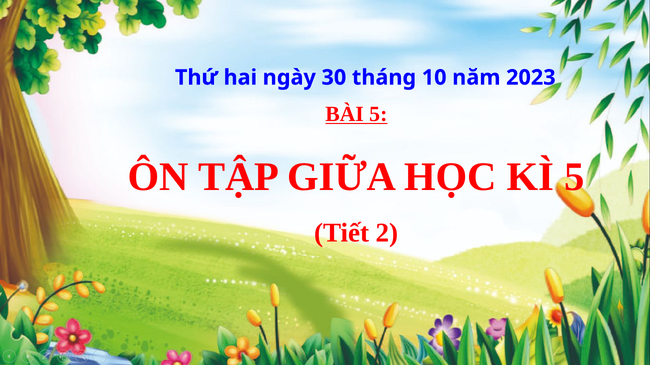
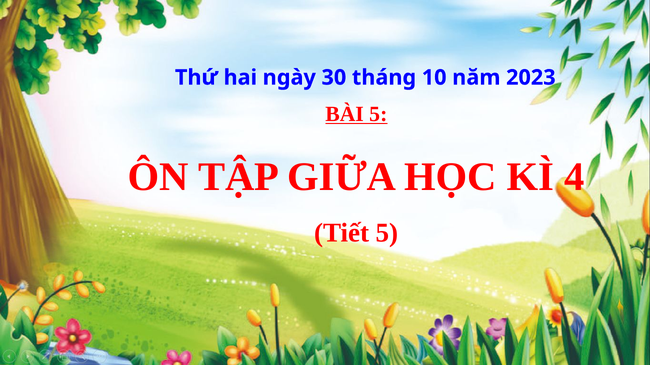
KÌ 5: 5 -> 4 (574, 177)
Tiết 2: 2 -> 5 (387, 233)
